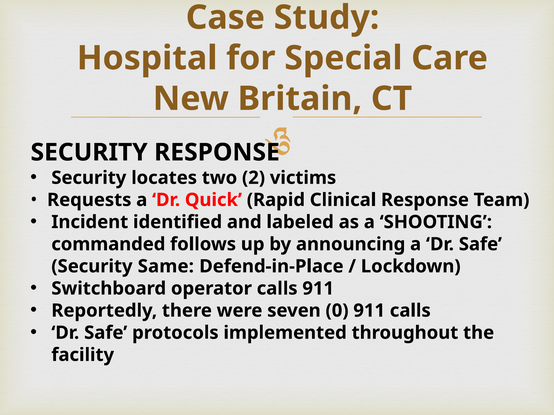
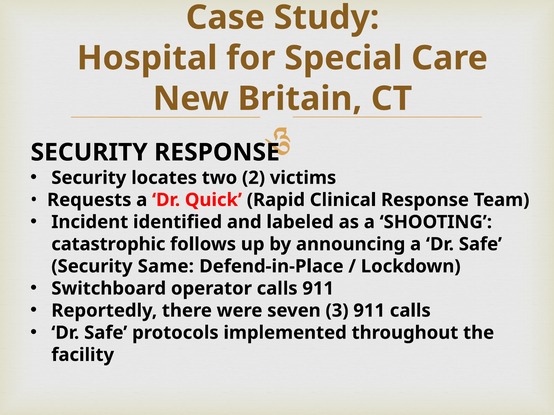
commanded: commanded -> catastrophic (108, 244)
0: 0 -> 3 (337, 311)
